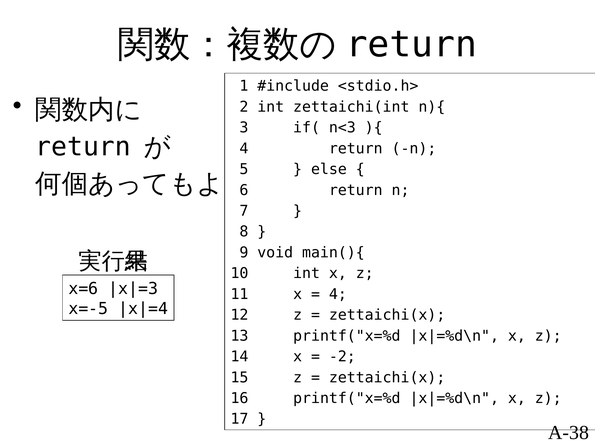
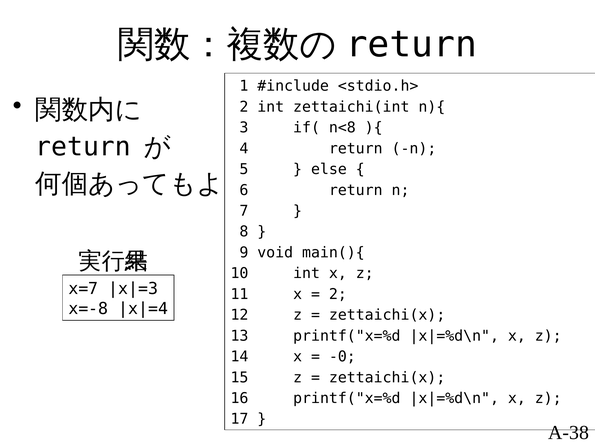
n<3: n<3 -> n<8 (342, 128)
x=6: x=6 -> x=7 (83, 289)
4: 4 -> 2 (338, 294)
x=-5: x=-5 -> x=-8 (88, 309)
-2: -2 -> -0 (342, 357)
